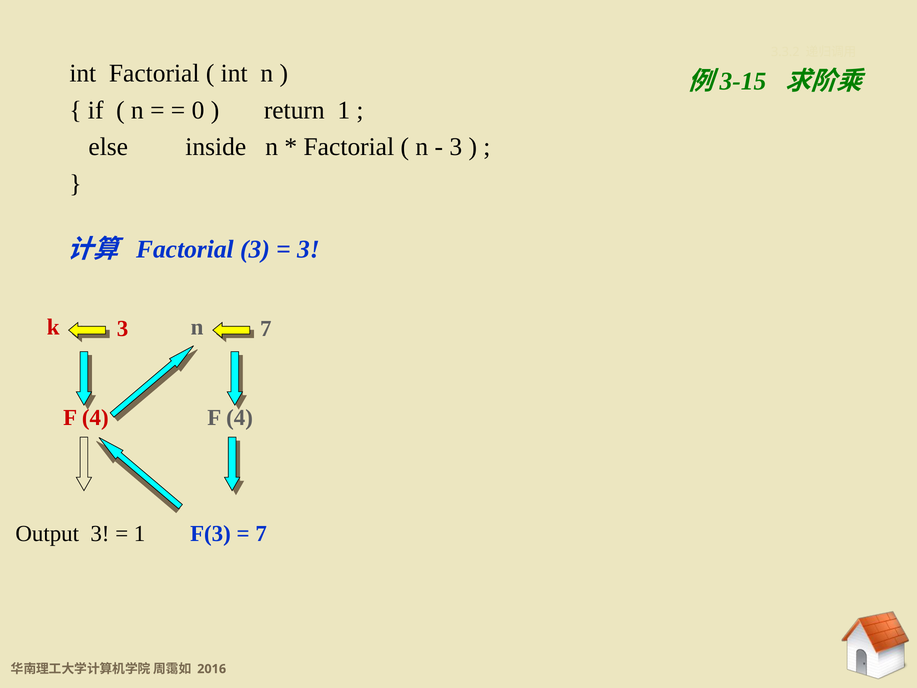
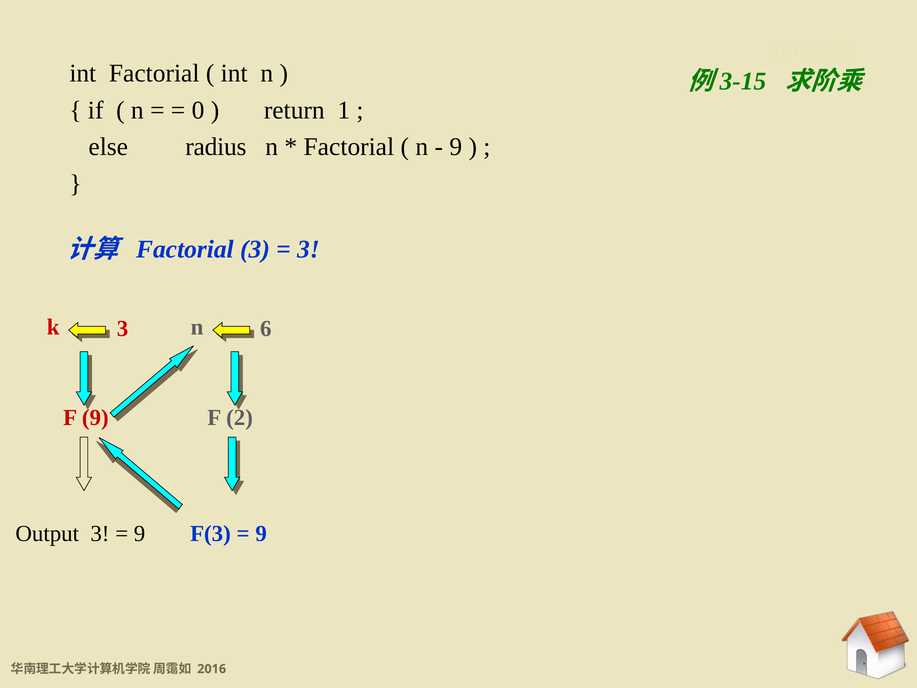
inside: inside -> radius (216, 147)
3: 3 -> 9 (456, 147)
n 7: 7 -> 6 (266, 329)
4: 4 -> 9 (95, 417)
4: 4 -> 2 (240, 417)
1: 1 -> 9 (140, 533)
7: 7 -> 9 (261, 533)
